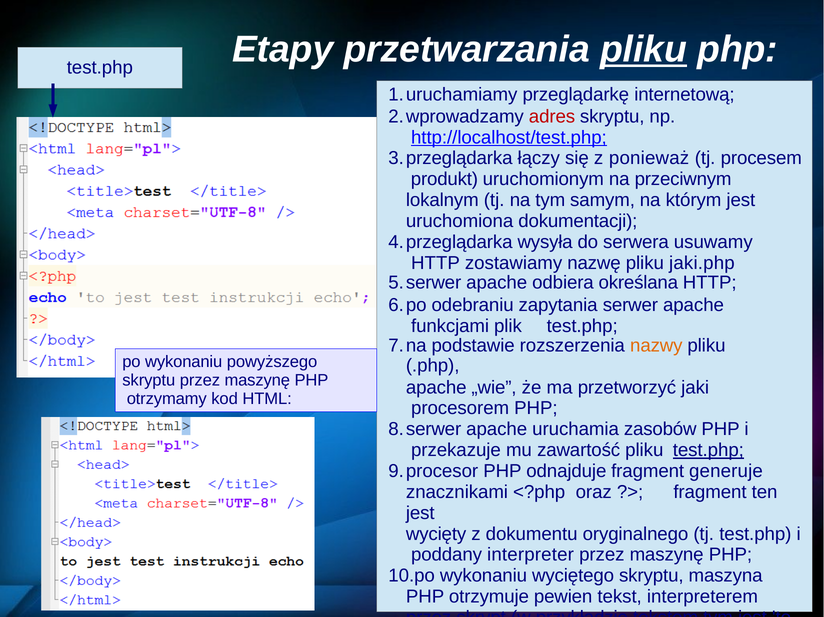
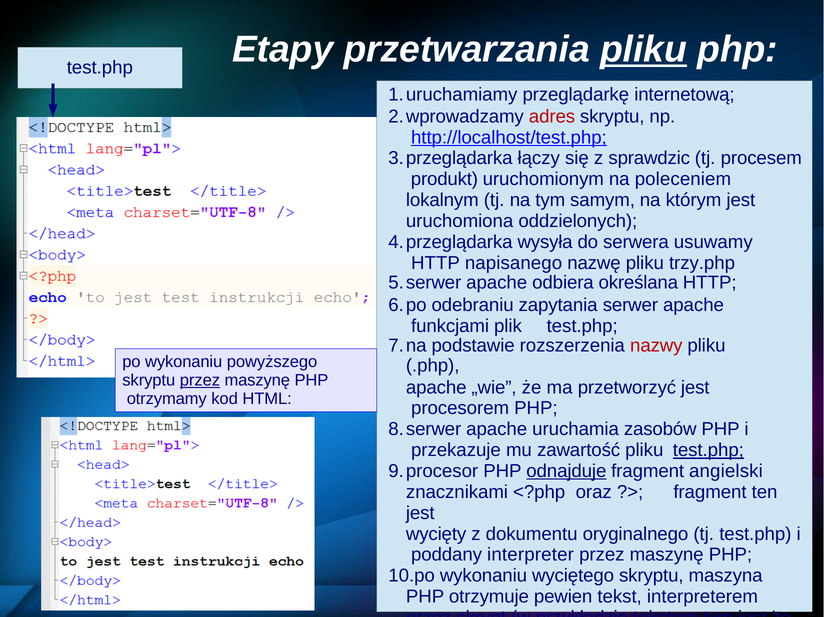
ponieważ: ponieważ -> sprawdzic (649, 158)
przeciwnym: przeciwnym -> poleceniem (683, 179)
dokumentacji: dokumentacji -> oddzielonych (578, 221)
zostawiamy: zostawiamy -> napisanego (514, 263)
jaki.php: jaki.php -> trzy.php (702, 263)
nazwy colour: orange -> red (656, 346)
przez underline: none -> present (200, 381)
przetworzyć jaki: jaki -> jest (695, 388)
odnajduje underline: none -> present (566, 472)
generuje: generuje -> angielski (726, 472)
